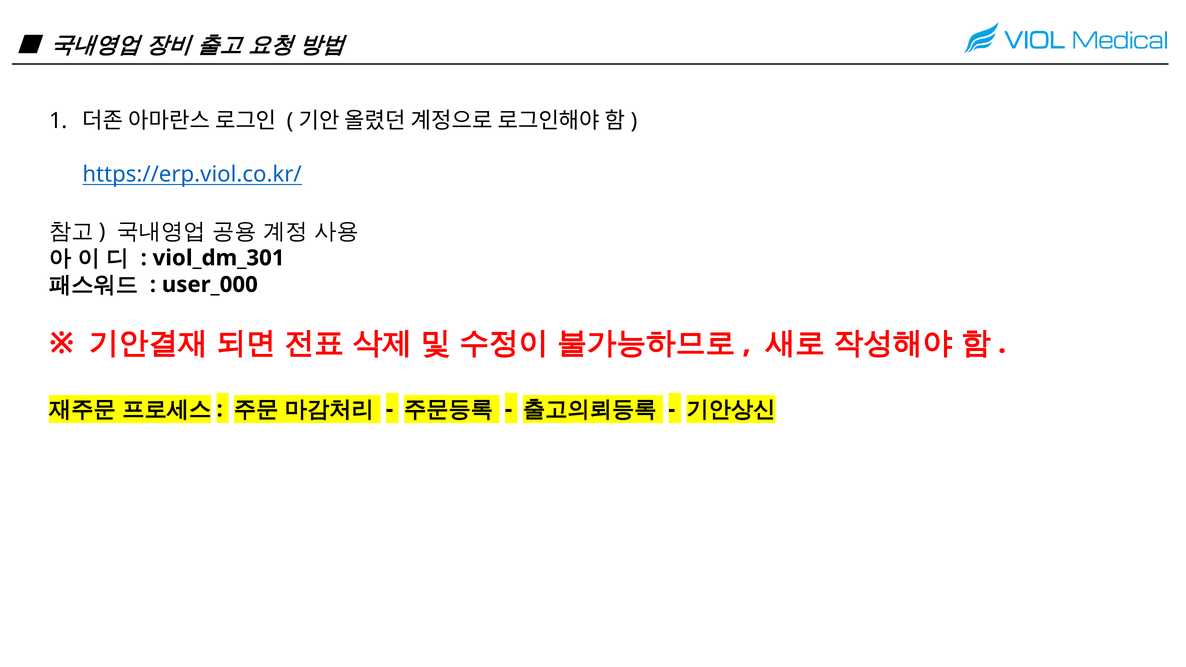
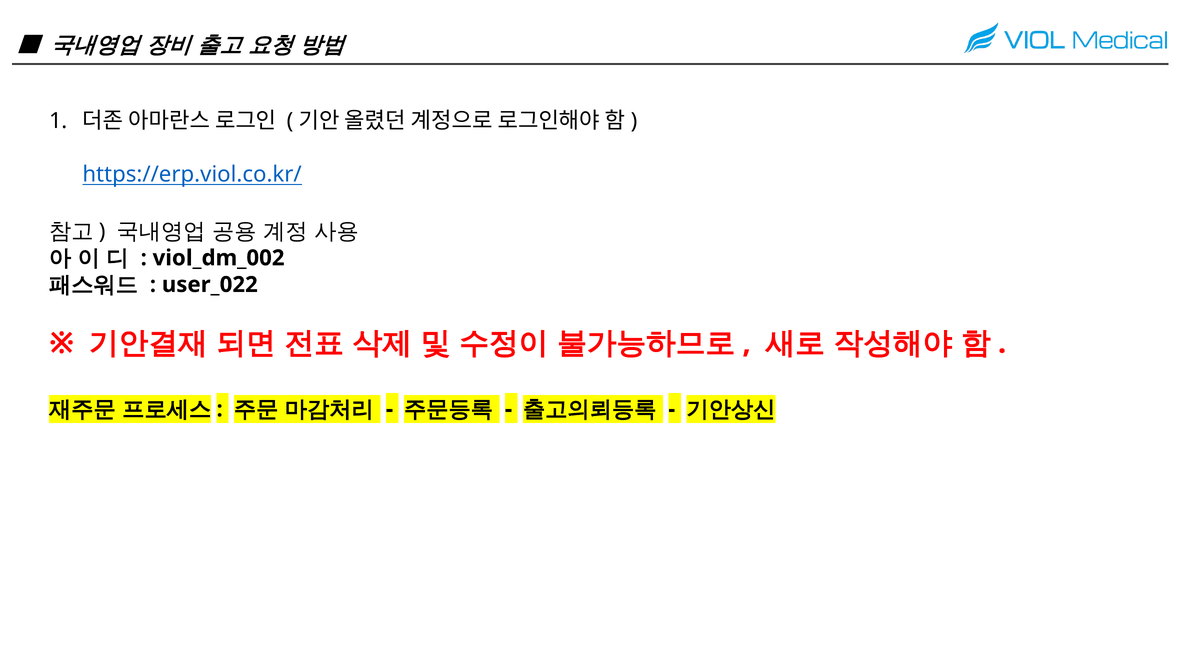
viol_dm_301: viol_dm_301 -> viol_dm_002 (219, 258)
user_000: user_000 -> user_022 (210, 285)
